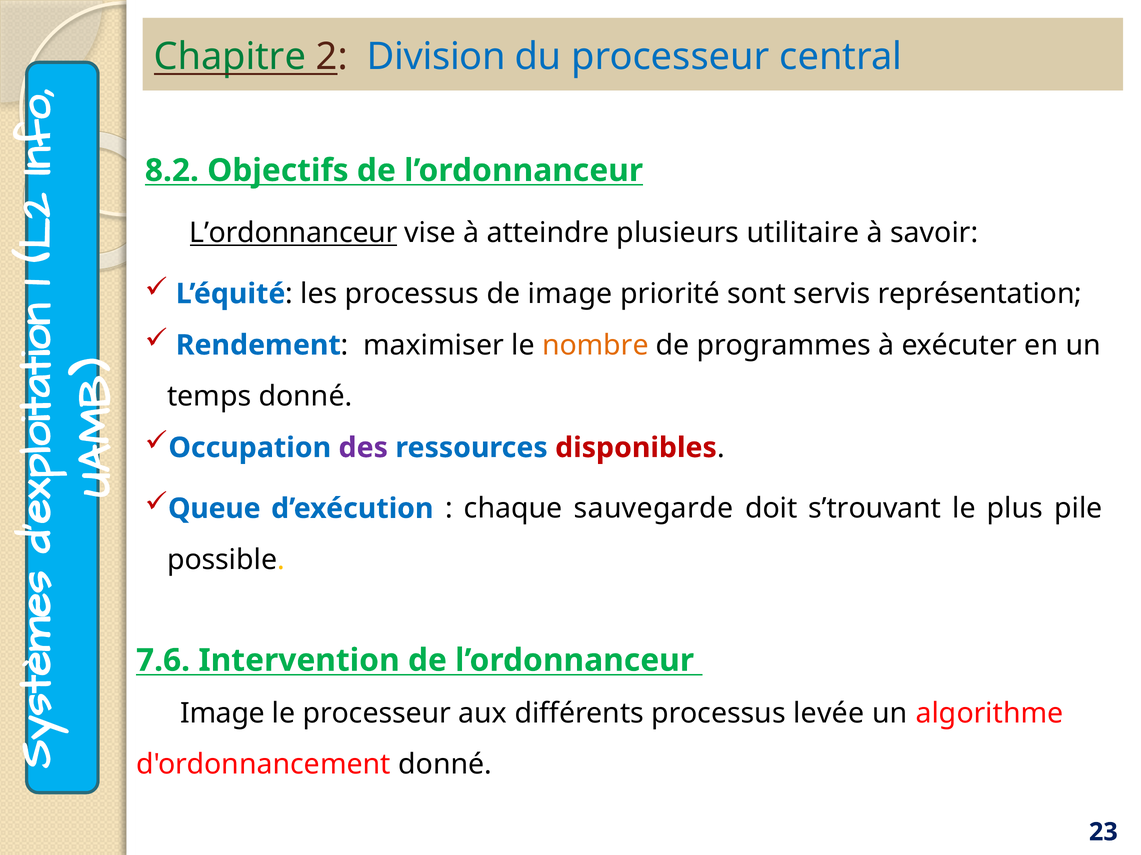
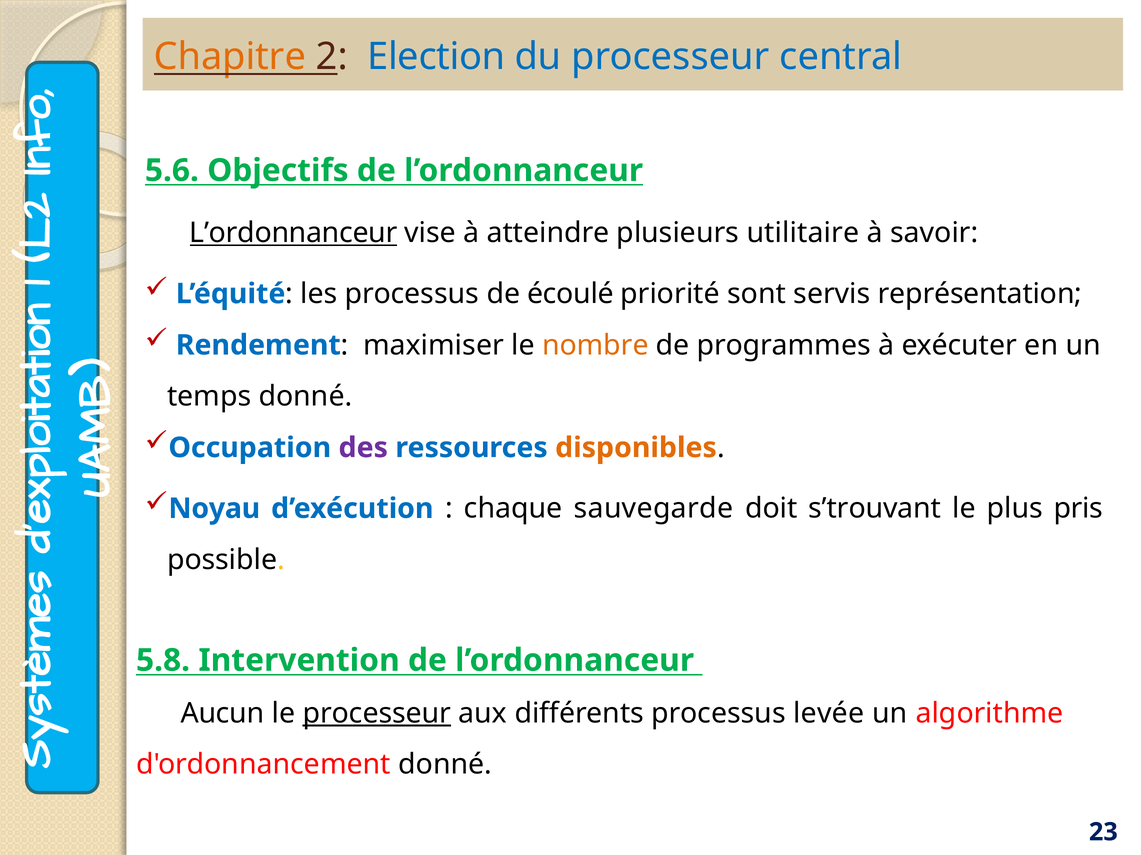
Chapitre colour: green -> orange (230, 57)
Division: Division -> Election (436, 57)
8.2: 8.2 -> 5.6 (172, 171)
de image: image -> écoulé (570, 294)
disponibles colour: red -> orange (636, 448)
Queue: Queue -> Noyau (214, 509)
pile: pile -> pris (1078, 509)
7.6: 7.6 -> 5.8 (163, 661)
Image: Image -> Aucun (223, 714)
processeur underline: none -> present (377, 714)
